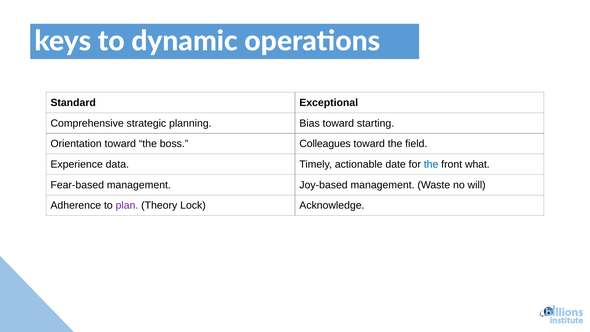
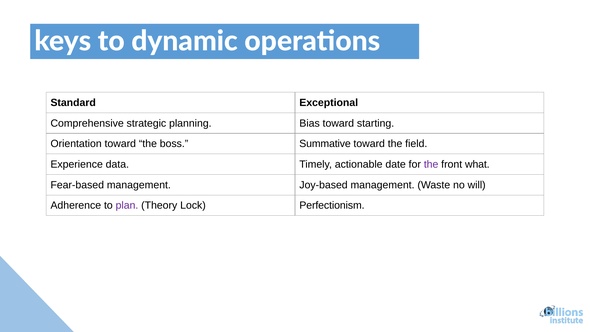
Colleagues: Colleagues -> Summative (325, 144)
the colour: blue -> purple (431, 164)
Acknowledge: Acknowledge -> Perfectionism (332, 205)
